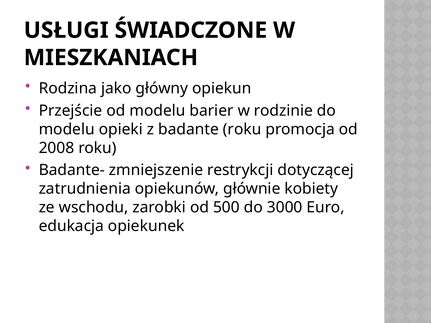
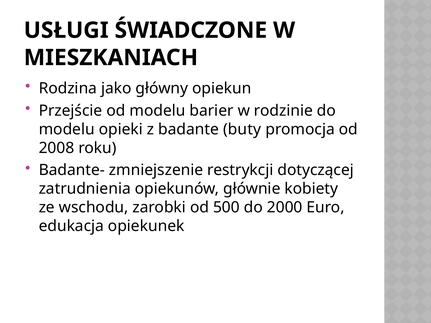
badante roku: roku -> buty (242, 129)
3000: 3000 -> 2000 (285, 208)
